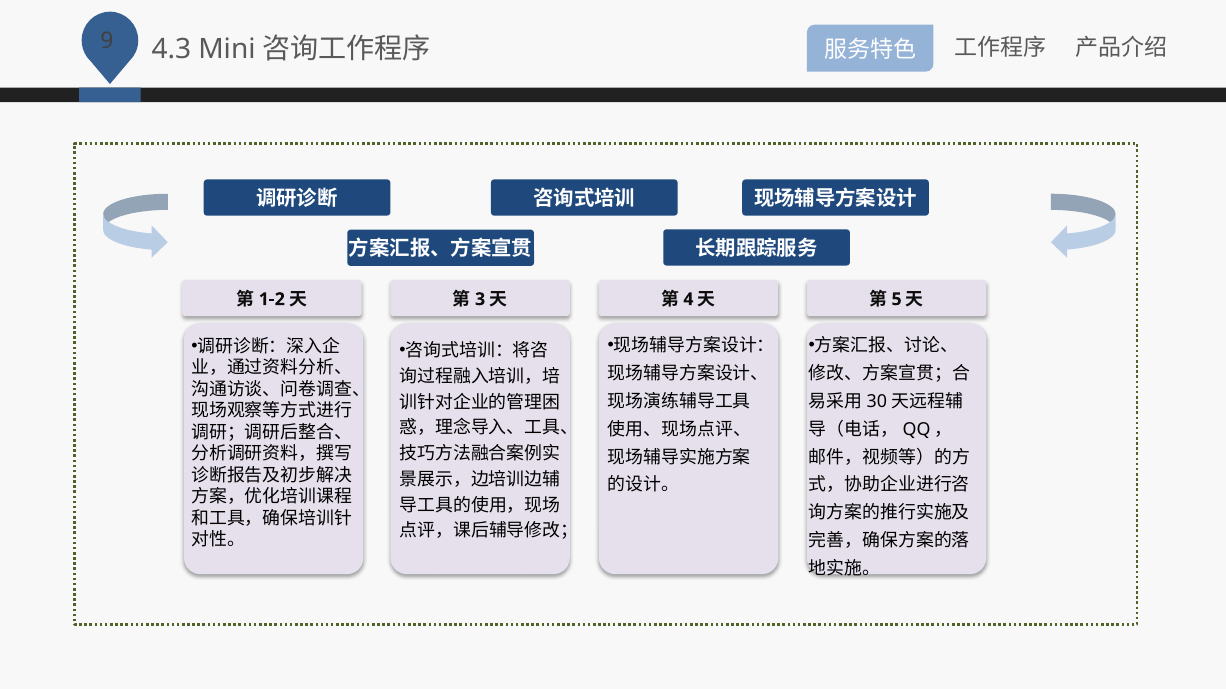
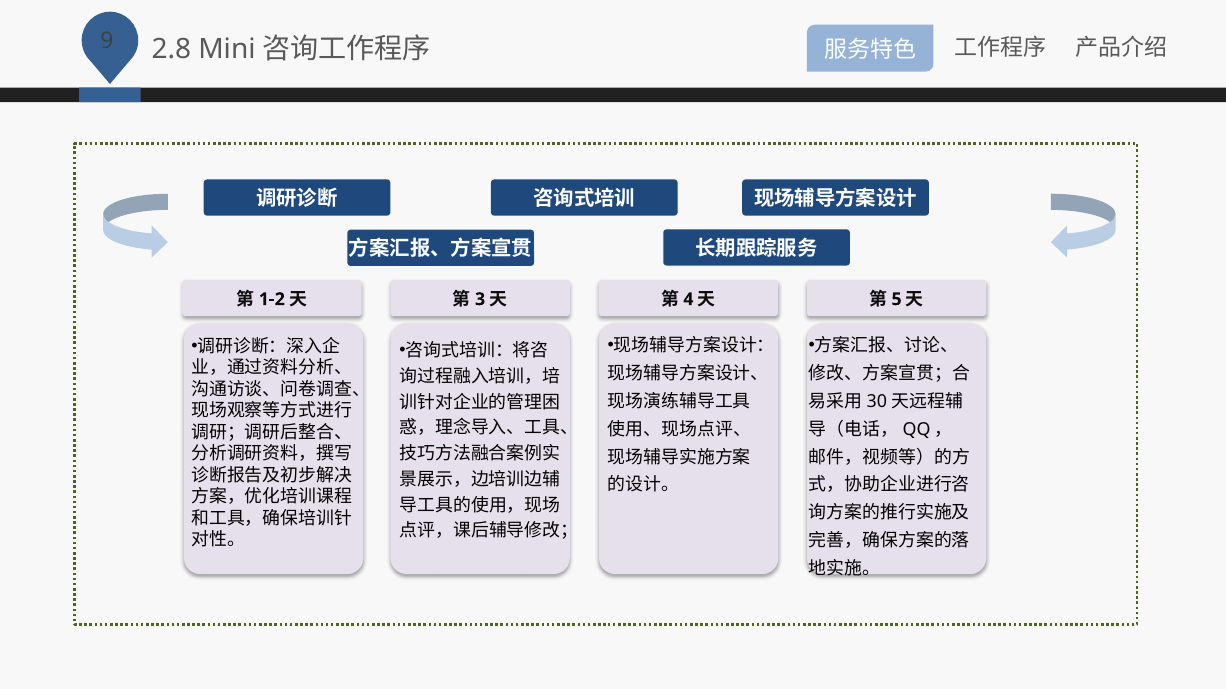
4.3: 4.3 -> 2.8 (171, 50)
